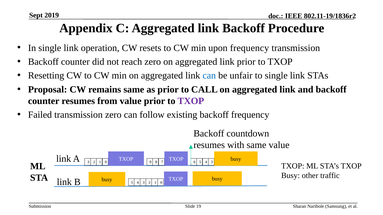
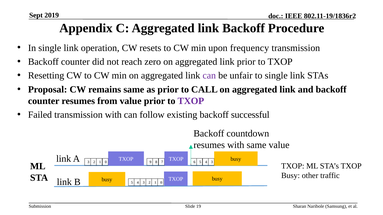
can colour: blue -> purple (209, 76)
transmission zero: zero -> with (113, 115)
backoff frequency: frequency -> successful (250, 115)
